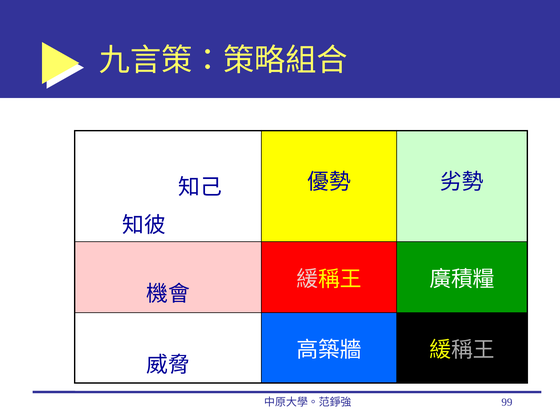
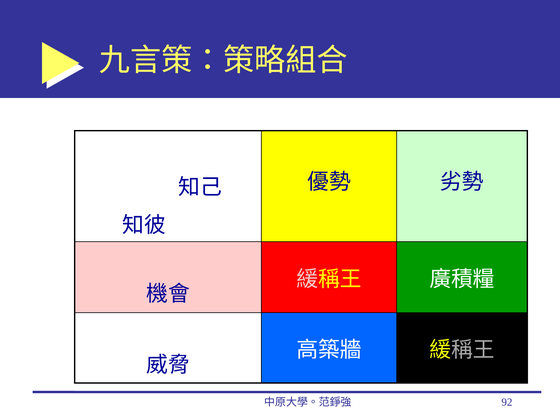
99: 99 -> 92 (507, 402)
